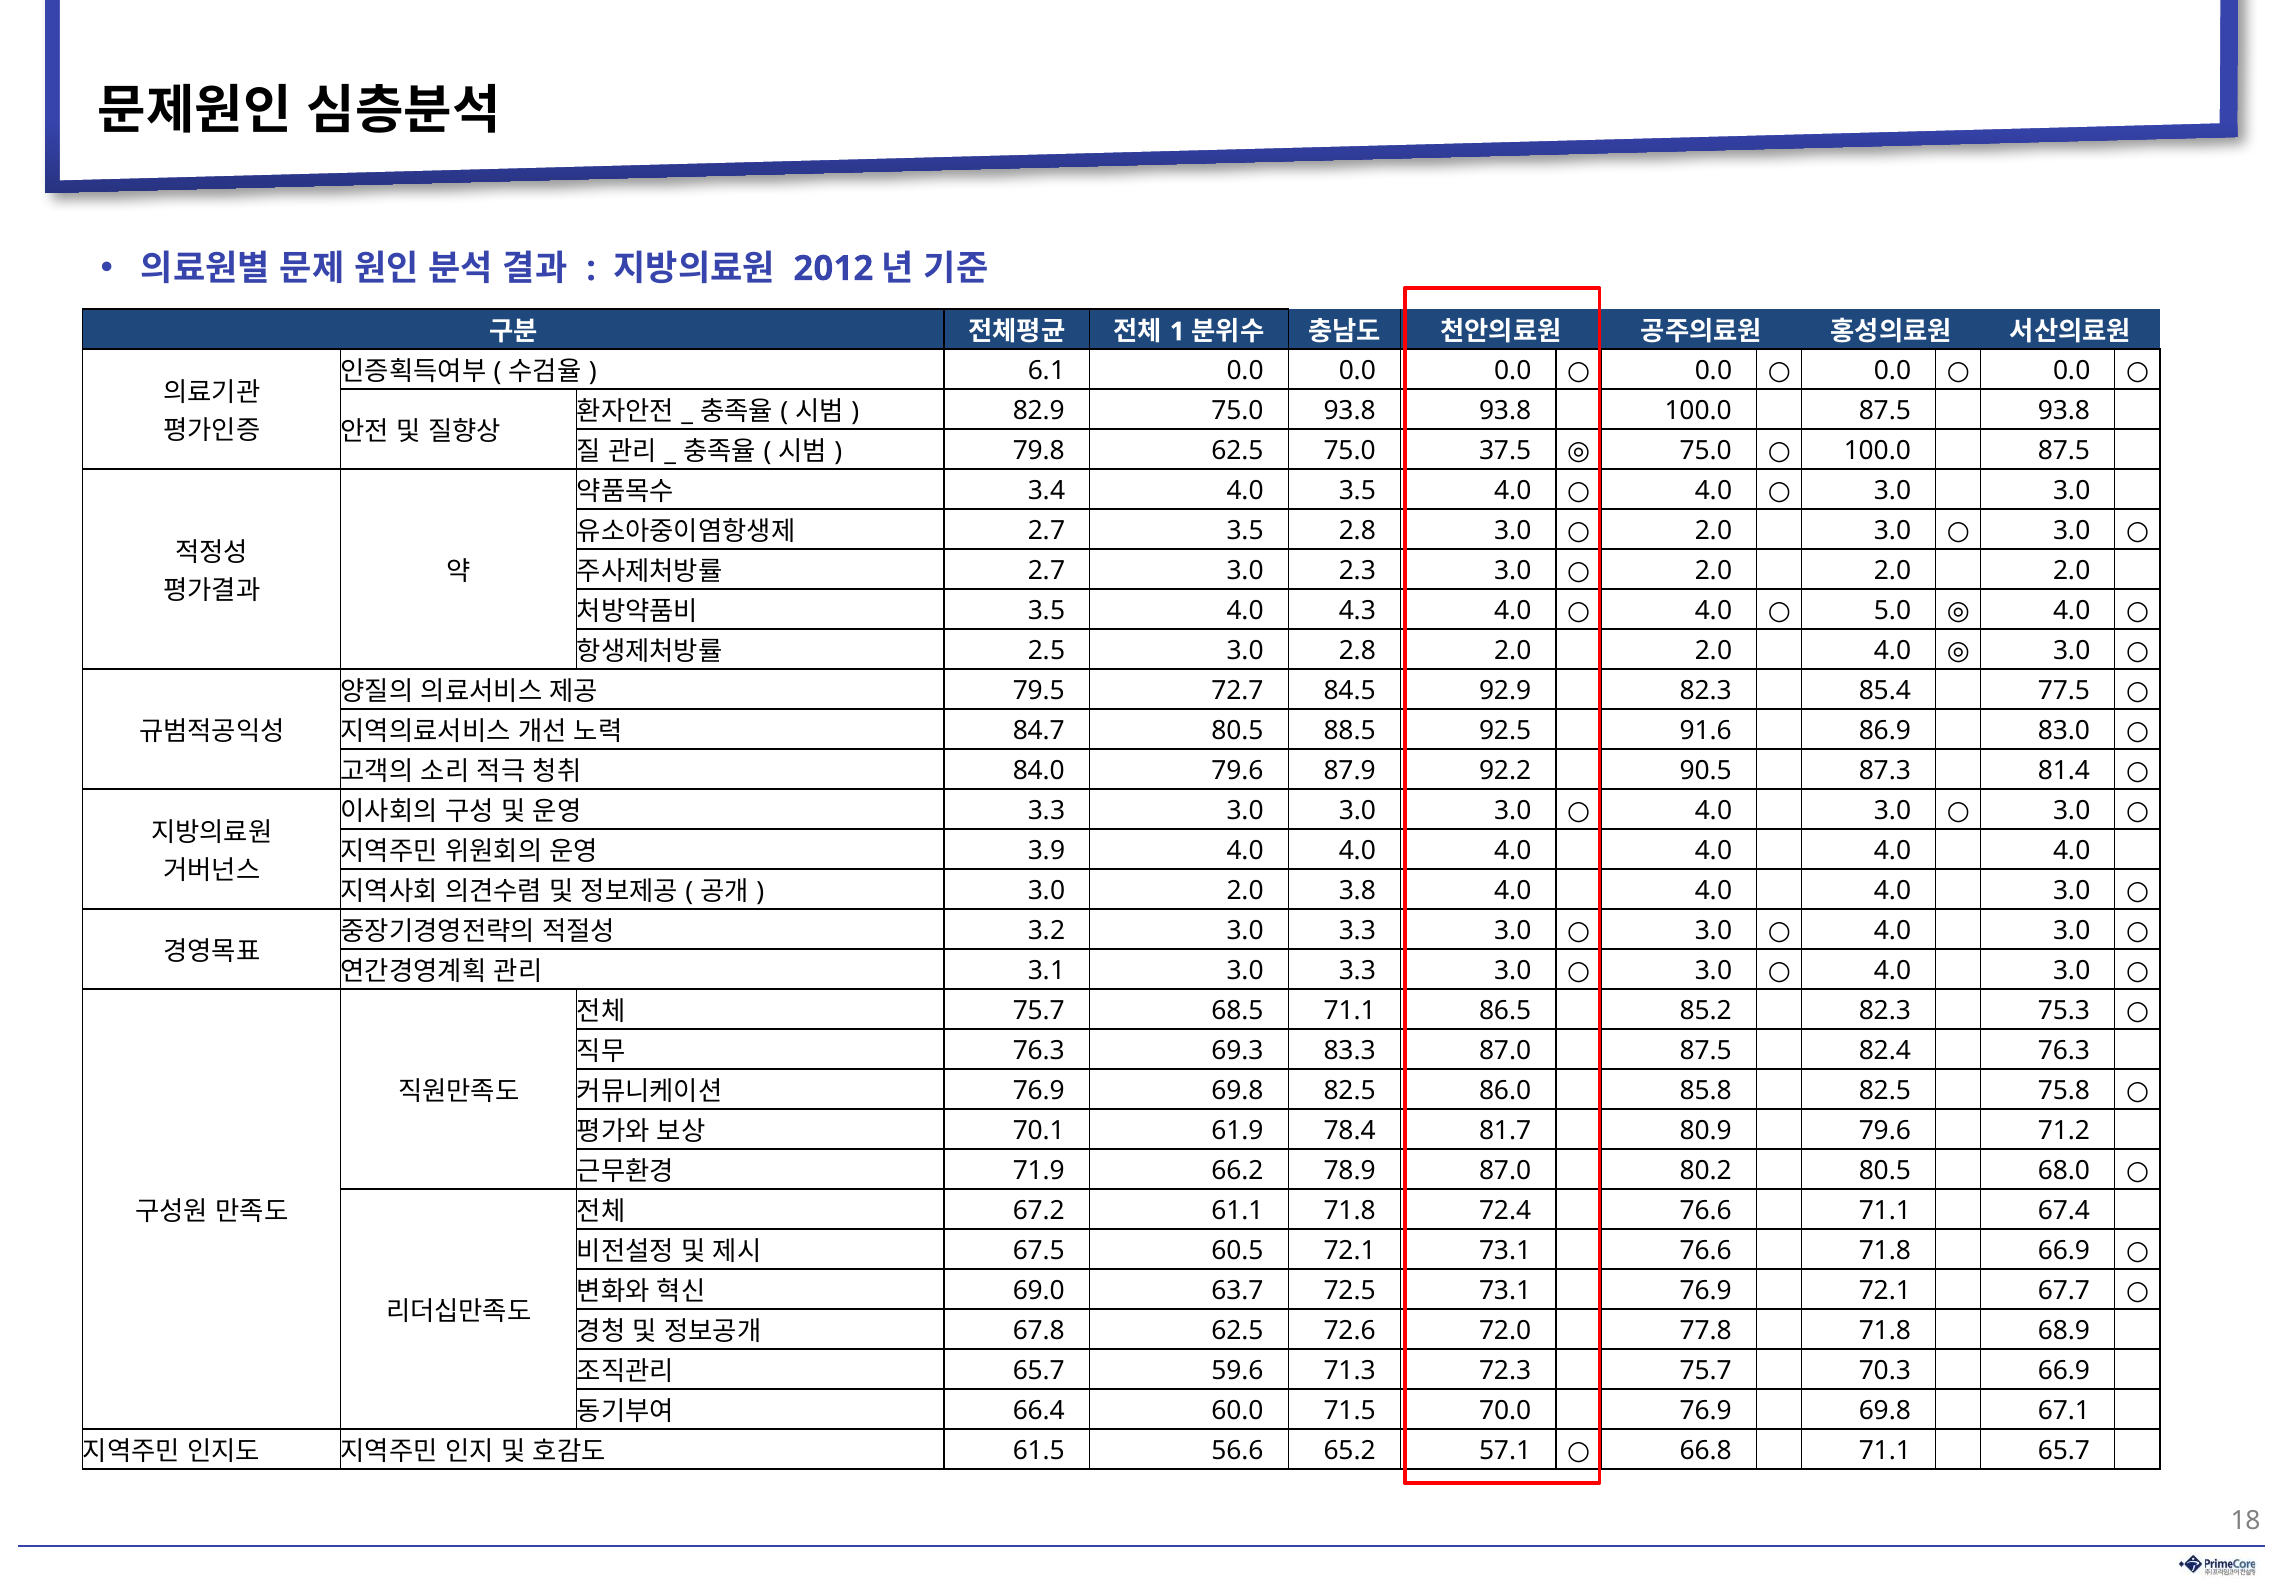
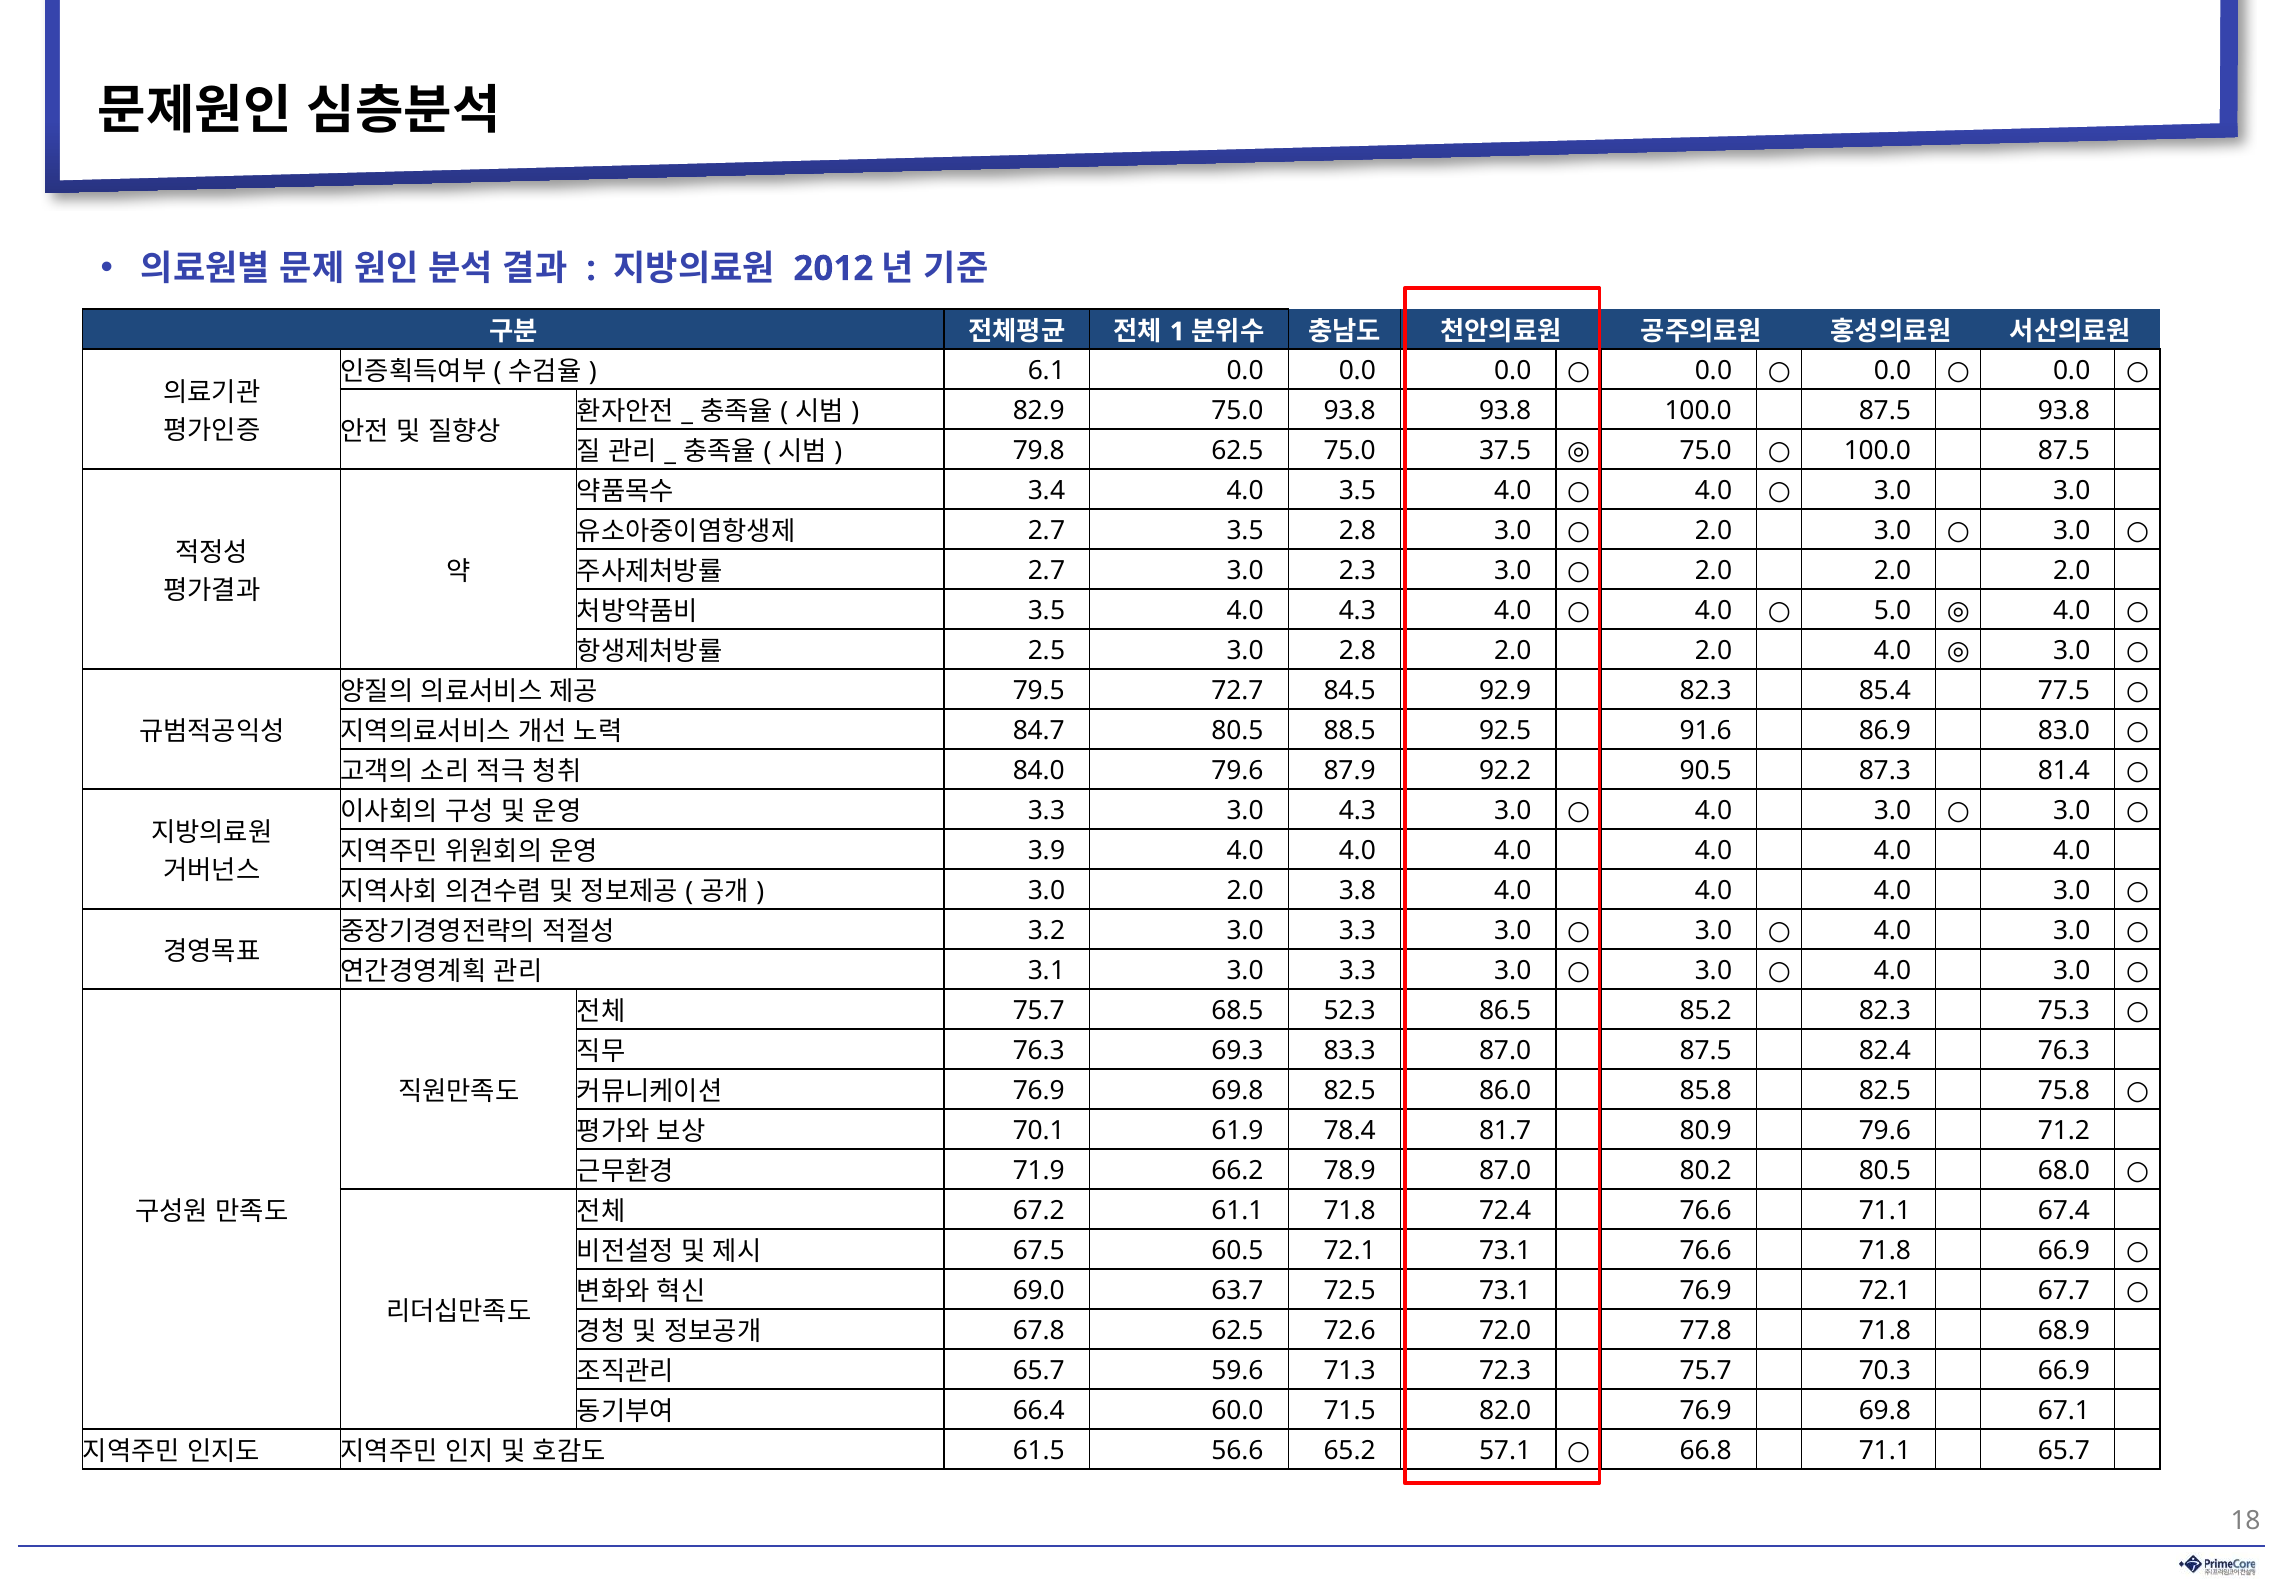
3.3 3.0 3.0: 3.0 -> 4.3 (1357, 810)
68.5 71.1: 71.1 -> 52.3 (1350, 1010)
70.0: 70.0 -> 82.0 (1505, 1410)
